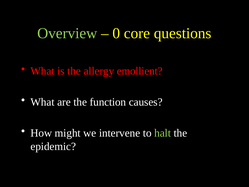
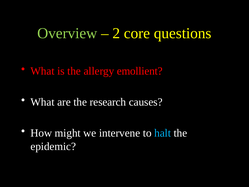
0: 0 -> 2 (116, 33)
function: function -> research (108, 102)
halt colour: light green -> light blue (163, 133)
